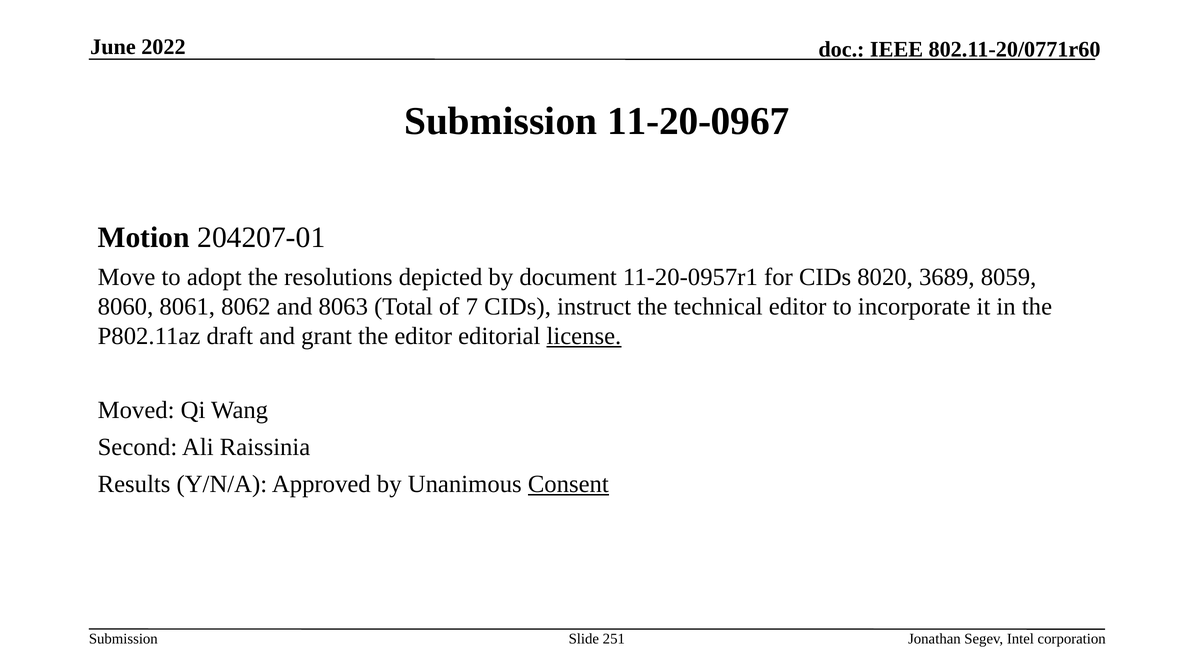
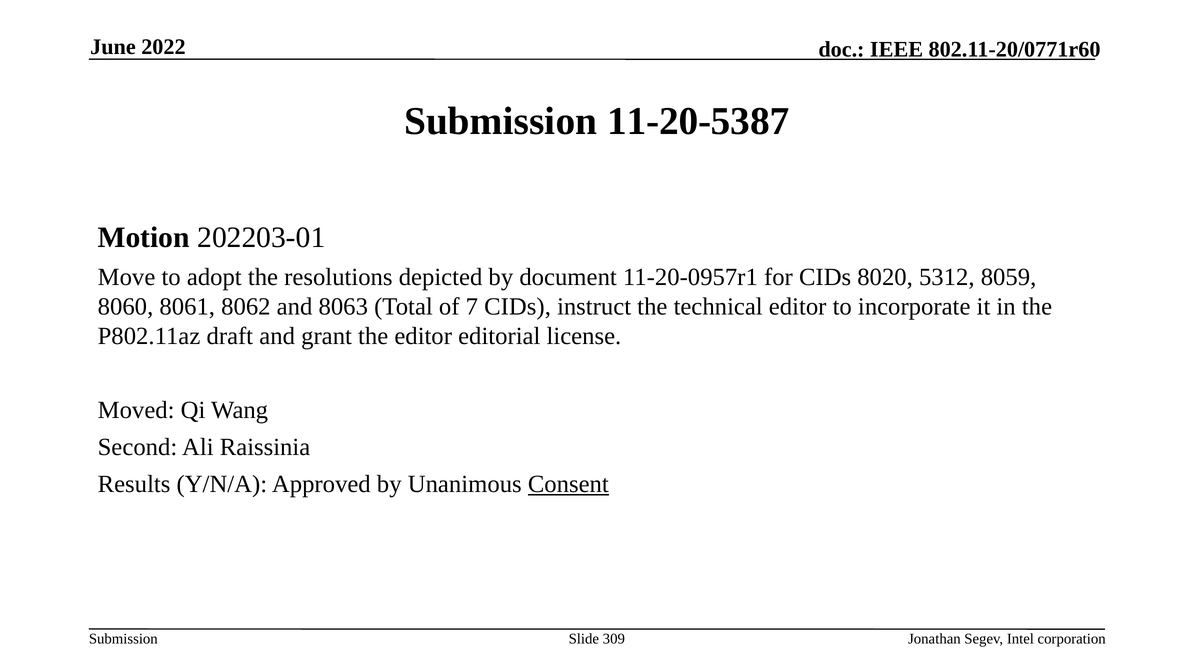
11-20-0967: 11-20-0967 -> 11-20-5387 (698, 121)
204207-01: 204207-01 -> 202203-01 (261, 237)
3689: 3689 -> 5312 (947, 277)
license underline: present -> none (584, 336)
251: 251 -> 309 (614, 639)
